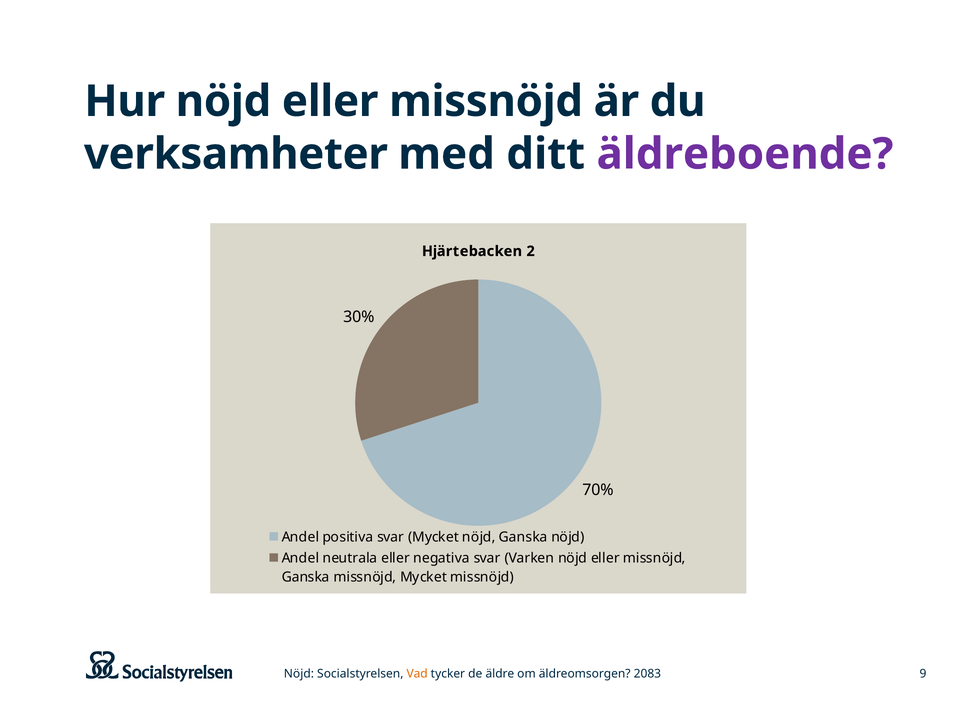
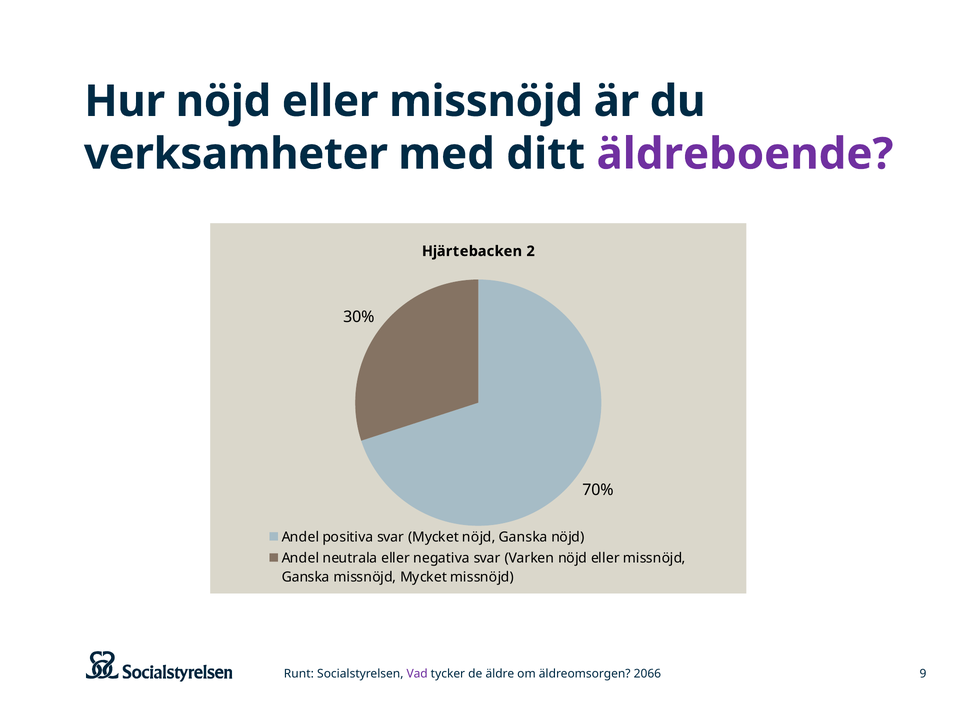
Nöjd: Nöjd -> Runt (299, 673)
Vad colour: orange -> purple (417, 673)
2083: 2083 -> 2066 (647, 673)
